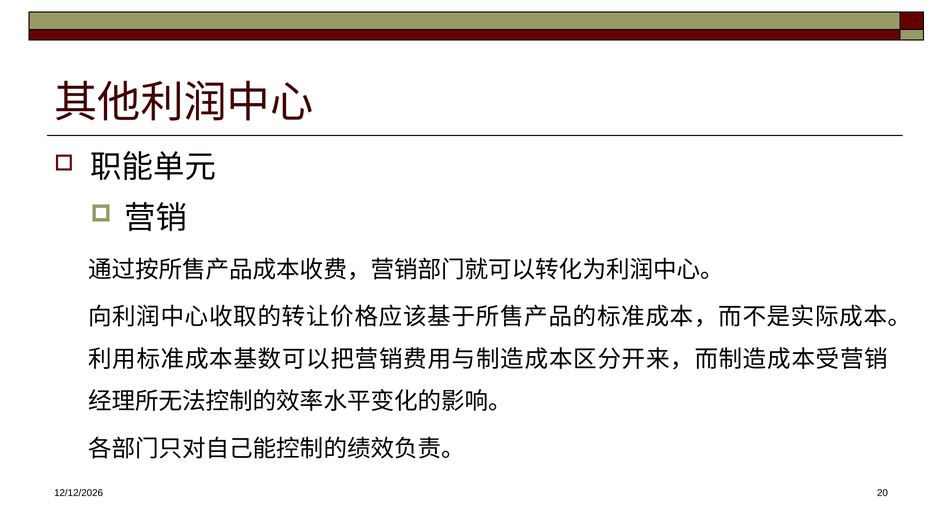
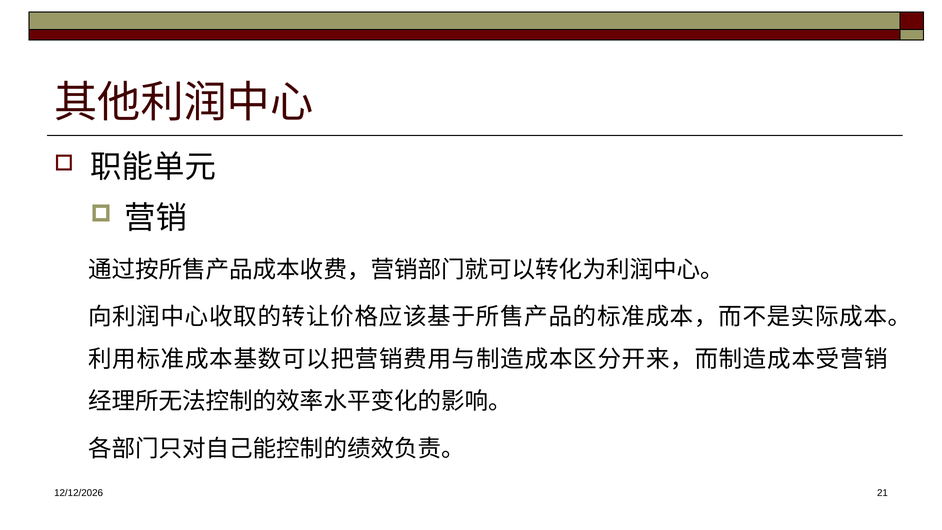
20: 20 -> 21 (882, 493)
